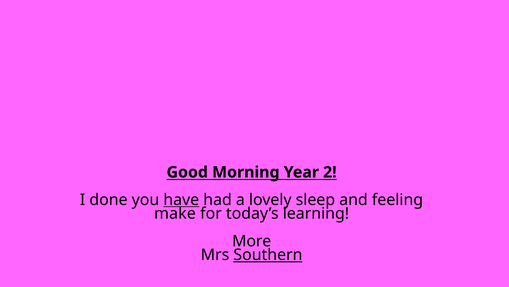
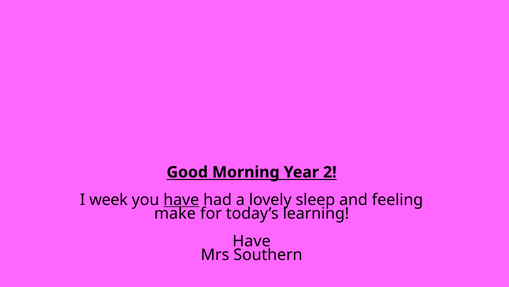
done: done -> week (109, 199)
More: More -> Have (252, 241)
Southern underline: present -> none (268, 254)
